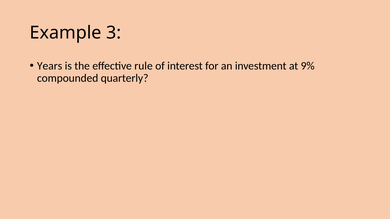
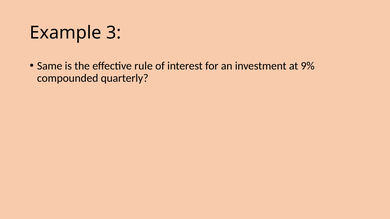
Years: Years -> Same (50, 66)
